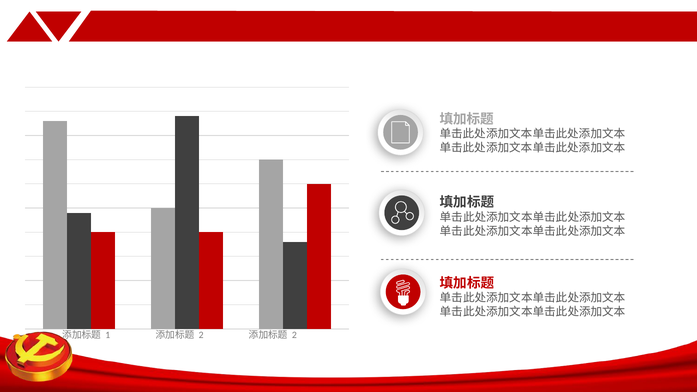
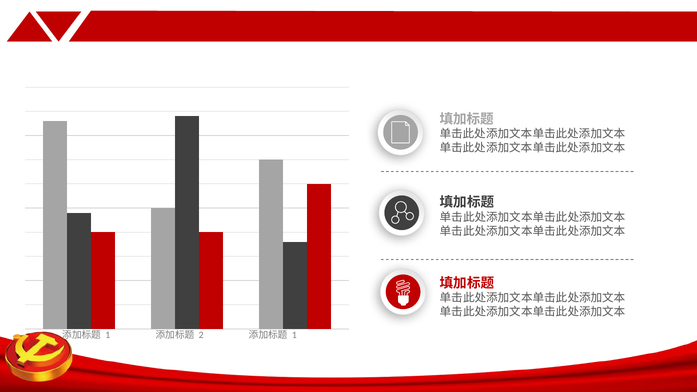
2: 2 -> 1 (294, 335)
